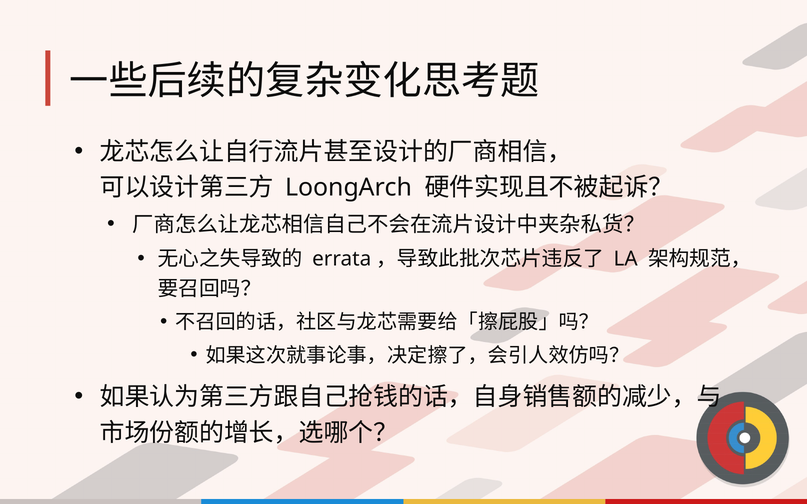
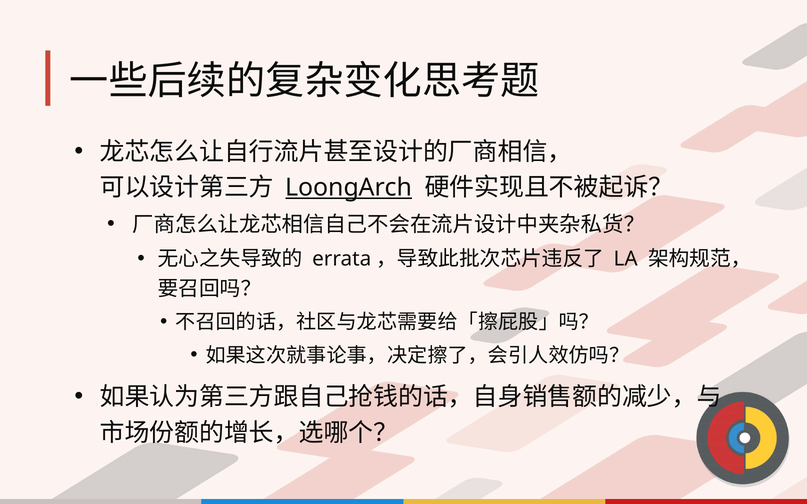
LoongArch underline: none -> present (349, 188)
